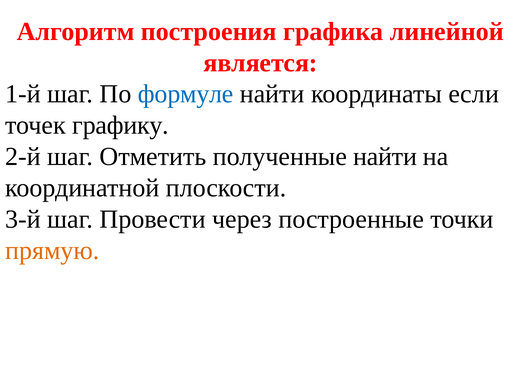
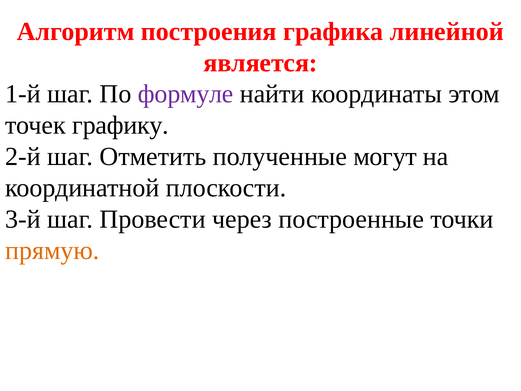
формуле colour: blue -> purple (186, 94)
если: если -> этом (474, 94)
полученные найти: найти -> могут (385, 156)
